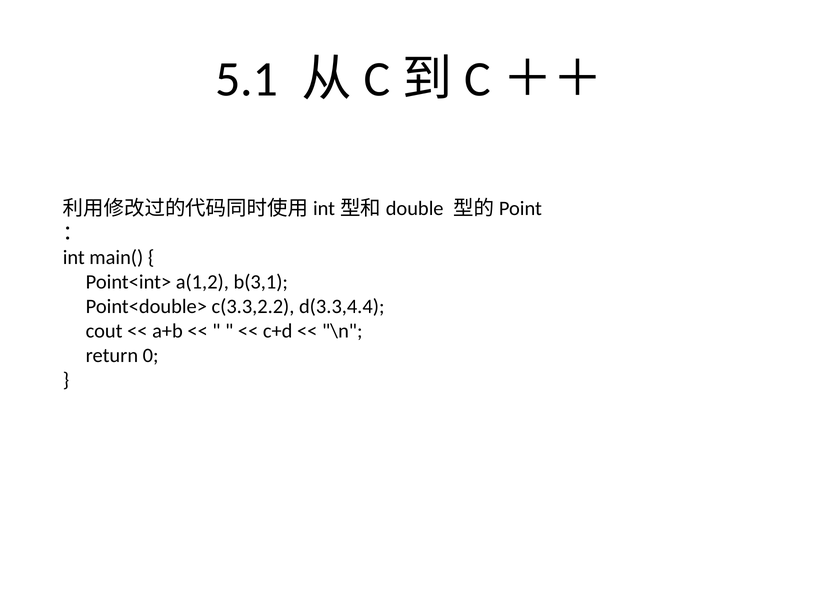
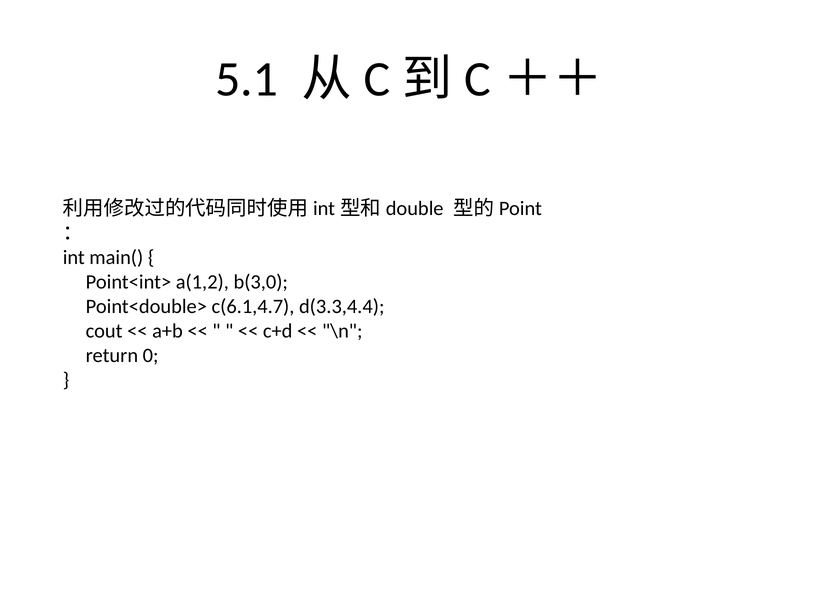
b(3,1: b(3,1 -> b(3,0 (261, 282)
c(3.3,2.2: c(3.3,2.2 -> c(6.1,4.7 (253, 307)
